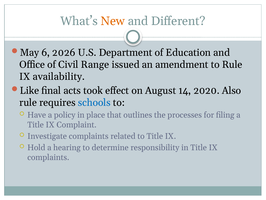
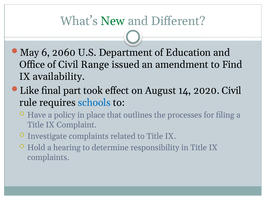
New colour: orange -> green (113, 21)
2026: 2026 -> 2060 (64, 52)
to Rule: Rule -> Find (232, 64)
acts: acts -> part (72, 90)
2020 Also: Also -> Civil (232, 90)
